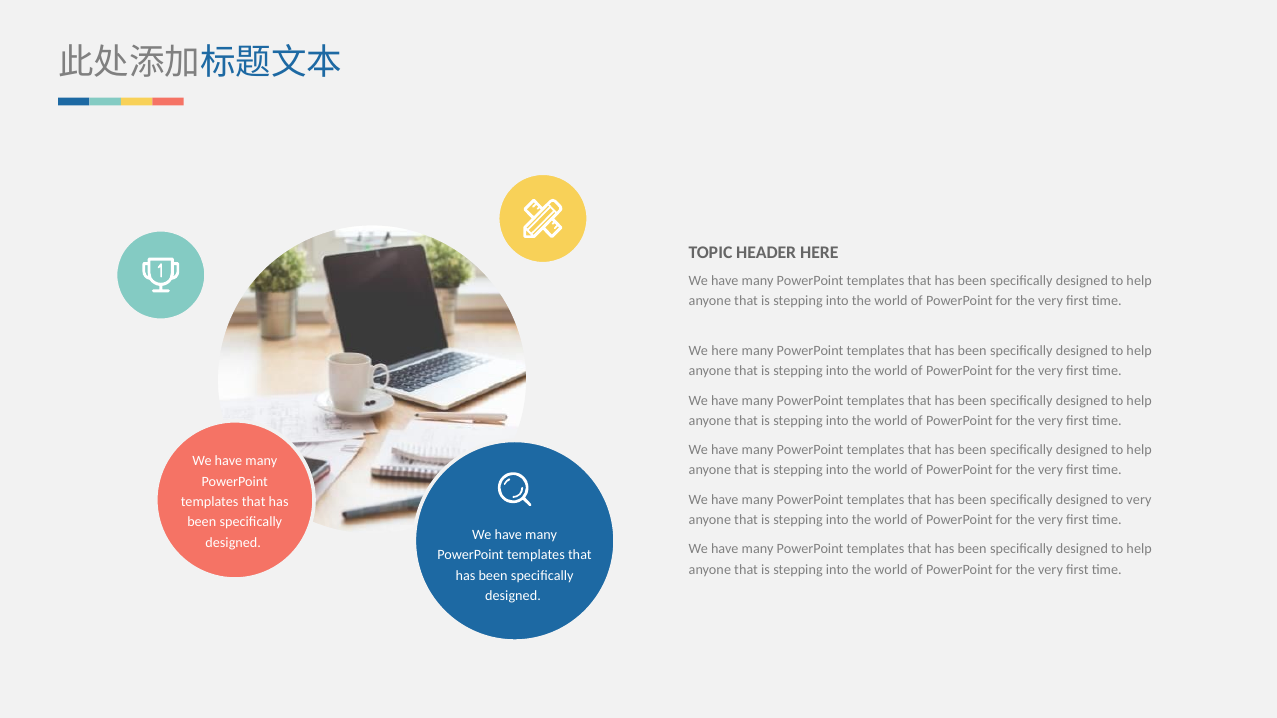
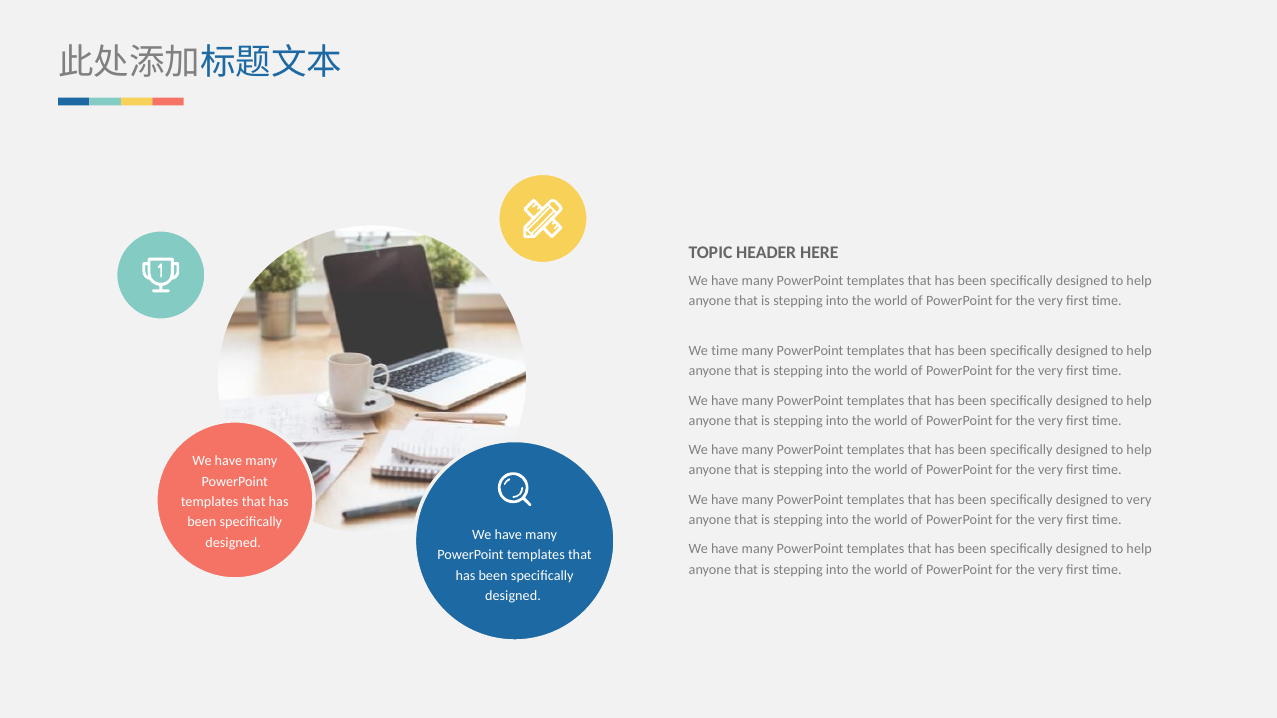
We here: here -> time (725, 351)
